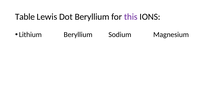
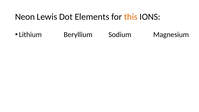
Table: Table -> Neon (25, 17)
Dot Beryllium: Beryllium -> Elements (92, 17)
this colour: purple -> orange (131, 17)
